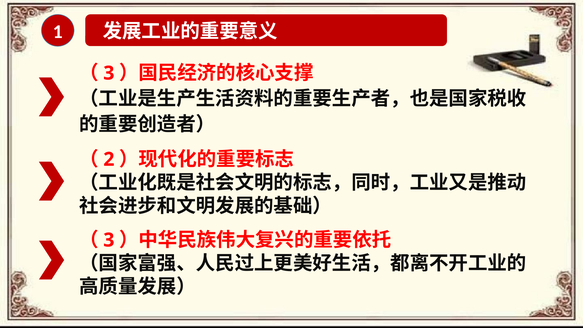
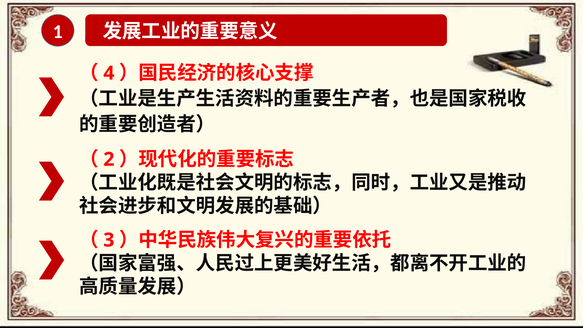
3: 3 -> 4 (109, 73)
